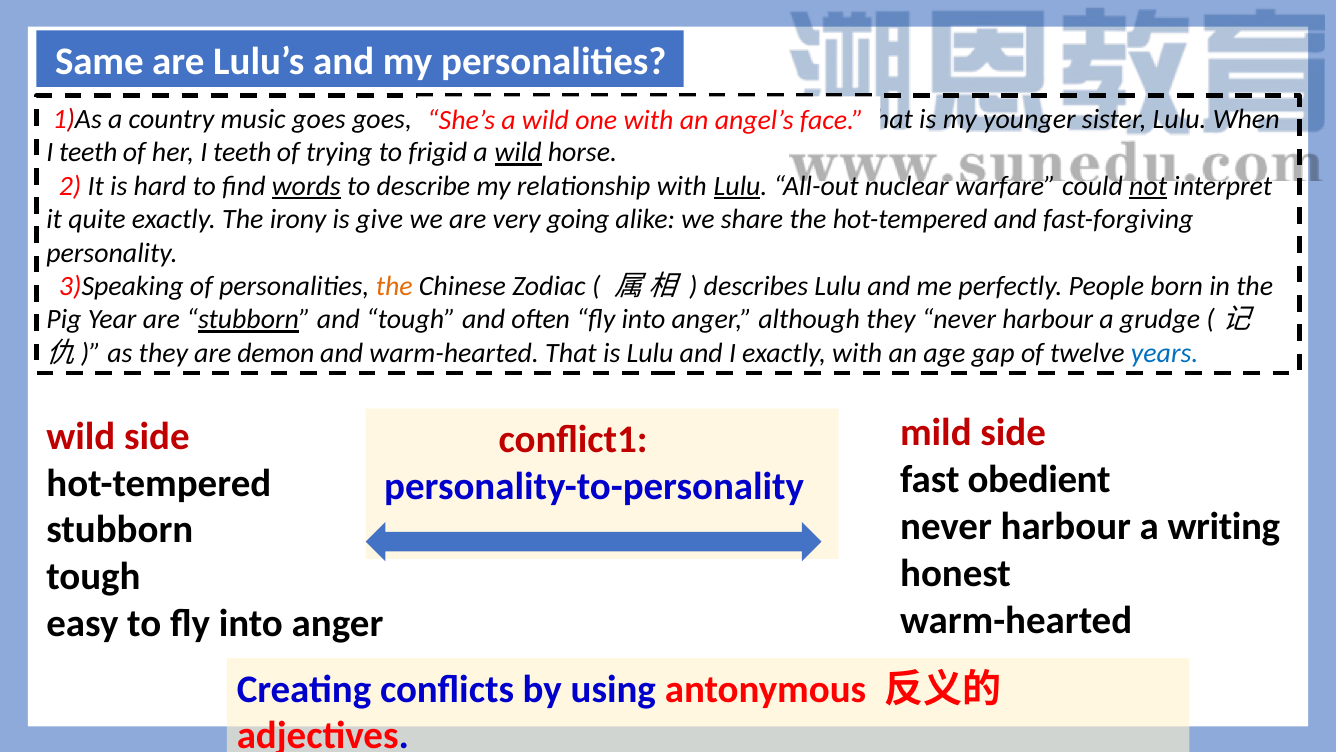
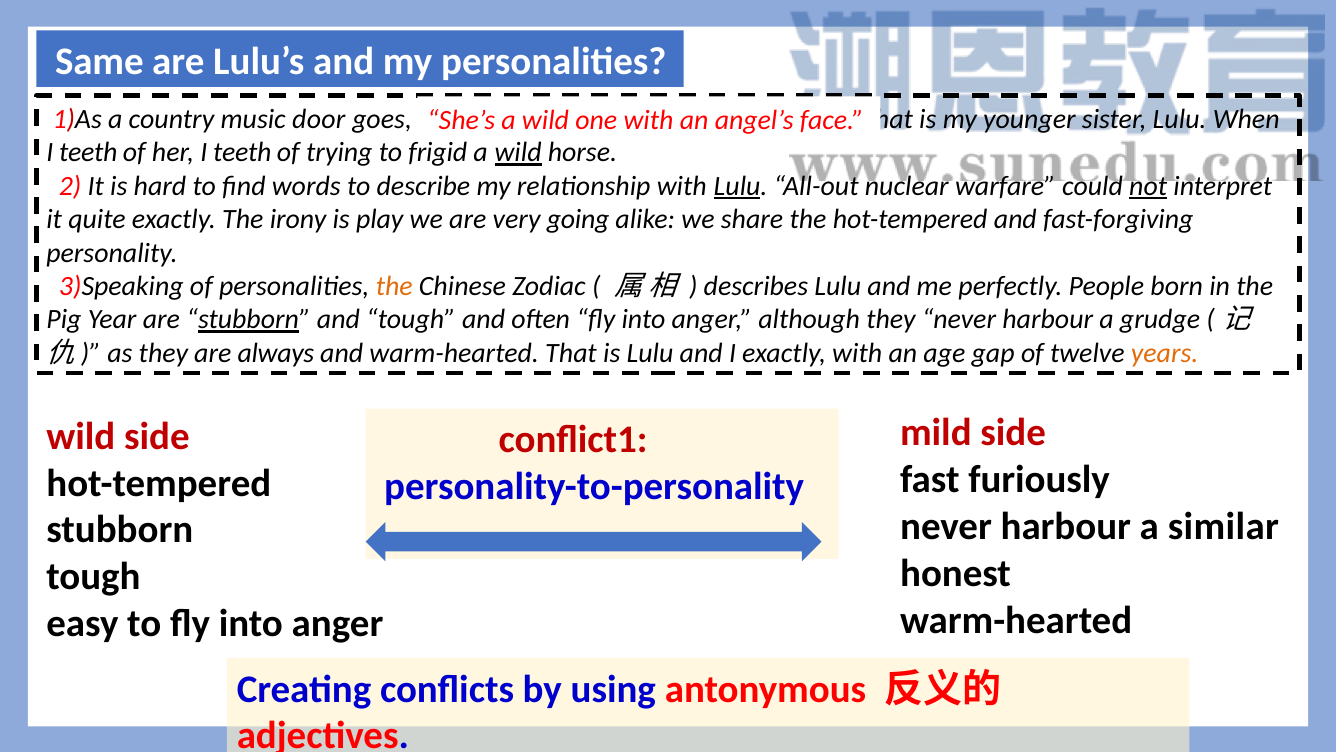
music goes: goes -> door (319, 119)
words underline: present -> none (306, 186)
give: give -> play (380, 219)
demon: demon -> always (276, 353)
years colour: blue -> orange (1165, 353)
obedient: obedient -> furiously (1039, 480)
writing: writing -> similar (1223, 526)
